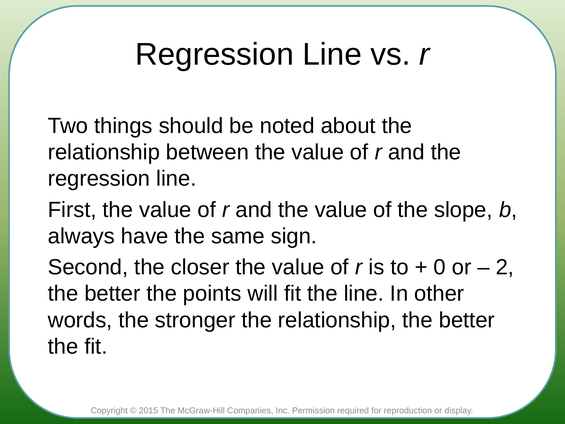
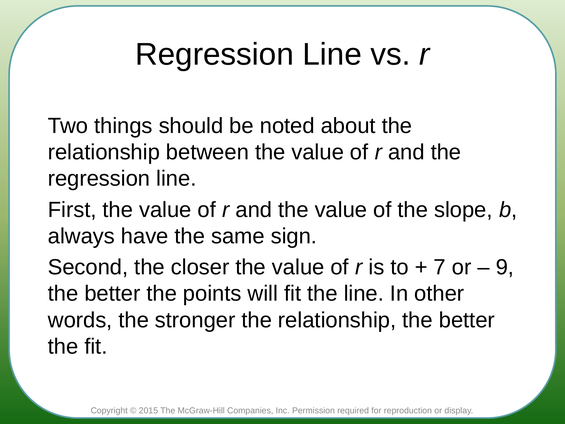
0: 0 -> 7 (440, 267)
2: 2 -> 9 (505, 267)
